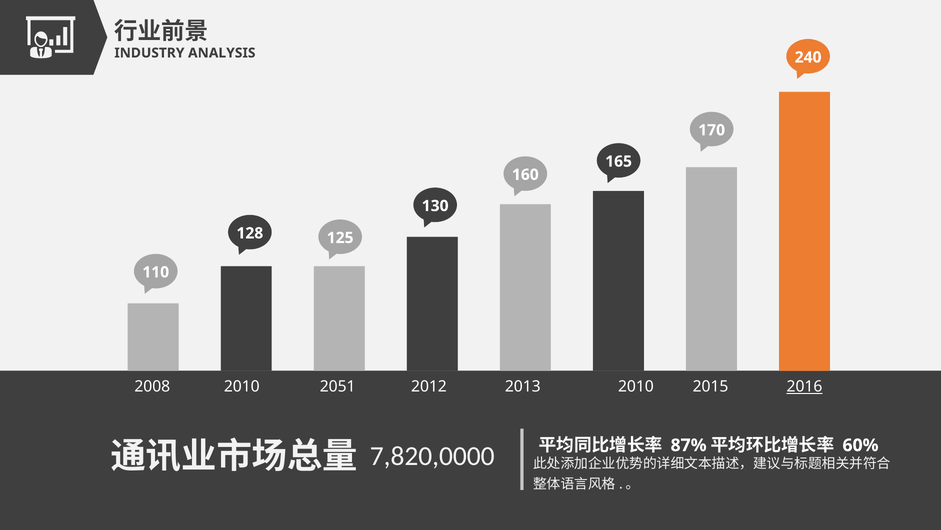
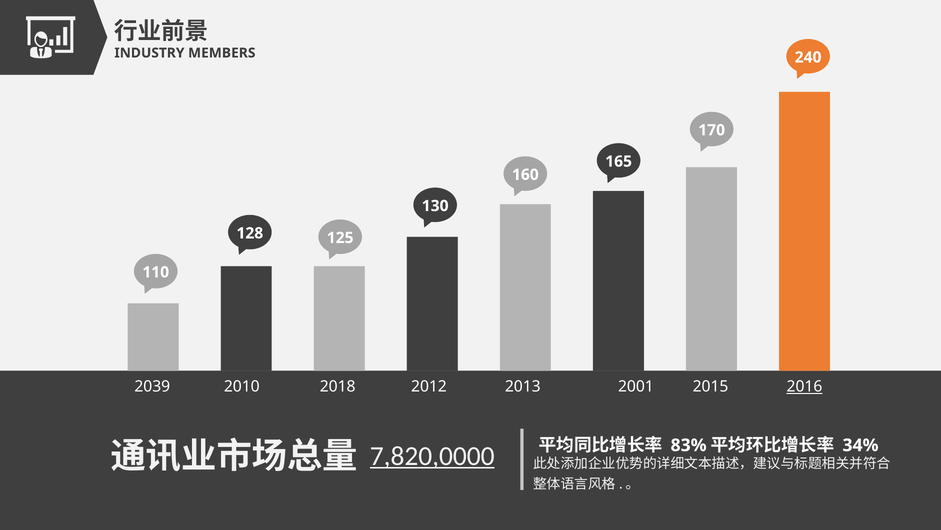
ANALYSIS: ANALYSIS -> MEMBERS (222, 53)
2008: 2008 -> 2039 (152, 386)
2051: 2051 -> 2018 (338, 386)
2013 2010: 2010 -> 2001 (636, 386)
87%: 87% -> 83% (689, 445)
60%: 60% -> 34% (860, 445)
7,820,0000 underline: none -> present (432, 455)
